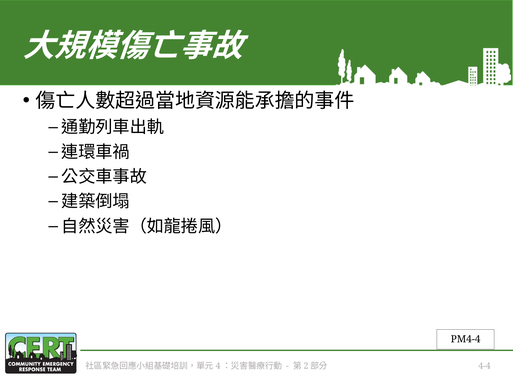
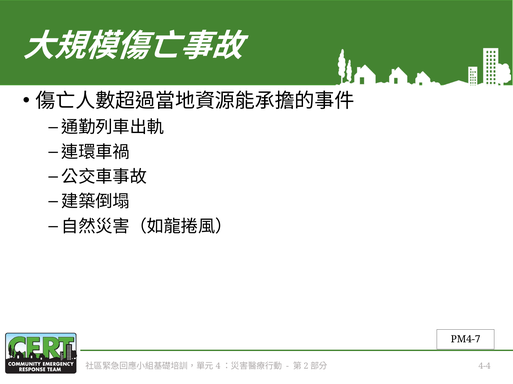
PM4-4: PM4-4 -> PM4-7 (466, 340)
